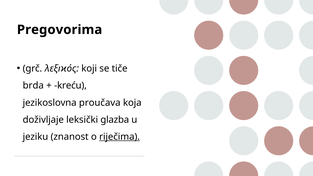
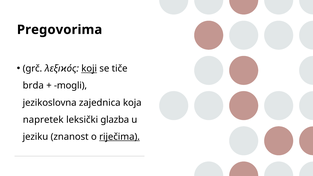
koji underline: none -> present (89, 69)
kreću: kreću -> mogli (70, 86)
proučava: proučava -> zajednica (100, 103)
doživljaje: doživljaje -> napretek (43, 120)
